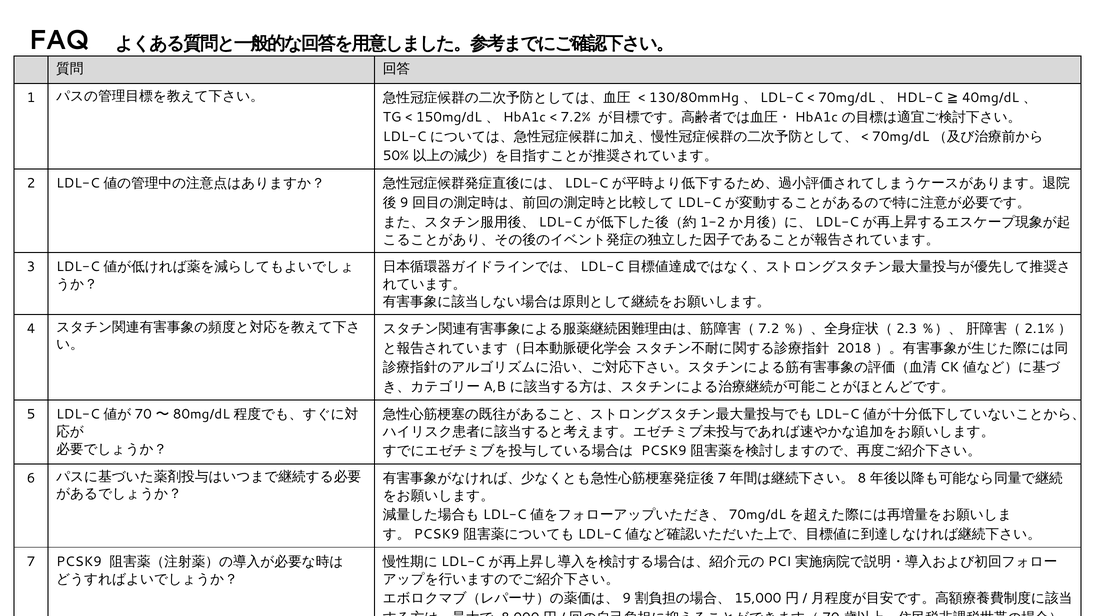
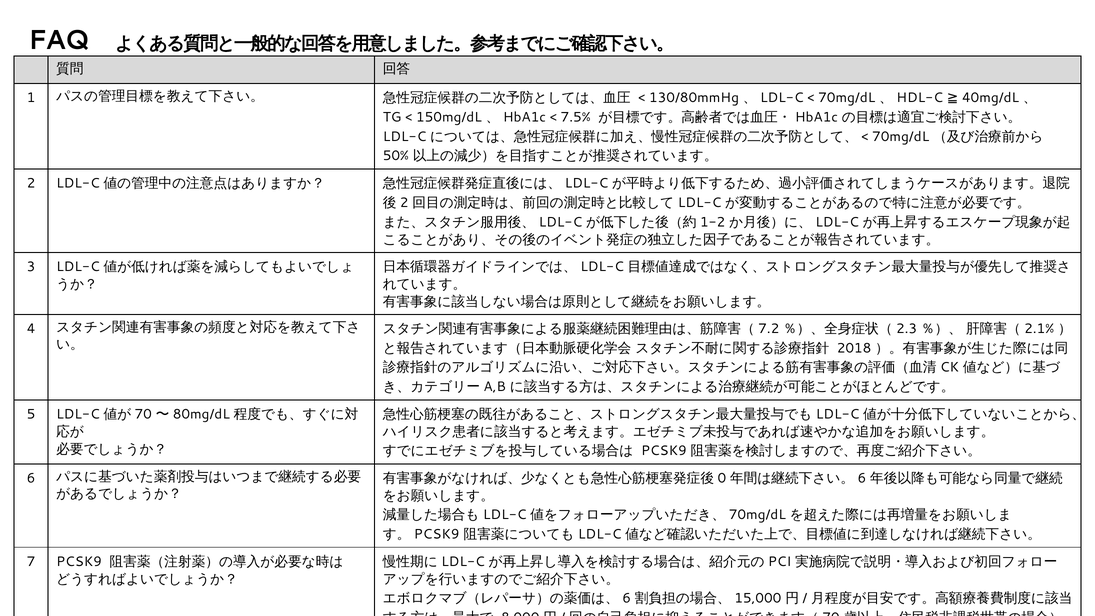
7.2%: 7.2% -> 7.5% (576, 117)
9: 9 -> 2 (404, 203)
7: 7 -> 0 (722, 478)
8: 8 -> 6 (862, 478)
9: 9 -> 6 (627, 598)
